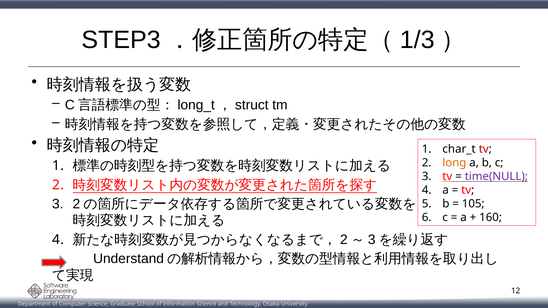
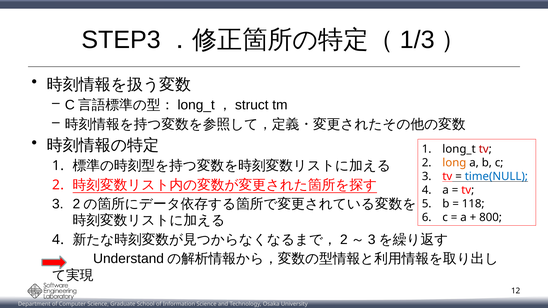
char_t: char_t -> long_t (459, 149)
time(NULL colour: purple -> blue (496, 176)
105: 105 -> 118 (473, 204)
160: 160 -> 800 (491, 218)
